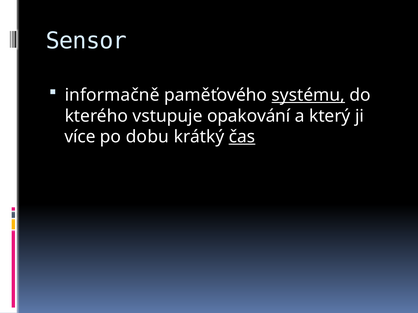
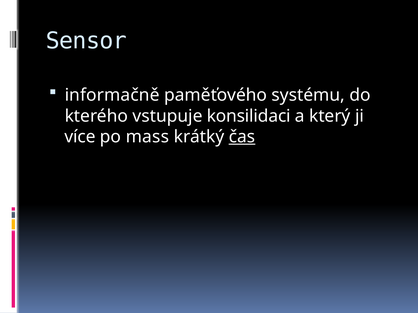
systému underline: present -> none (308, 95)
opakování: opakování -> konsilidaci (249, 116)
dobu: dobu -> mass (147, 137)
